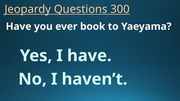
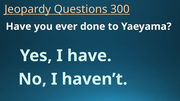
book: book -> done (93, 27)
